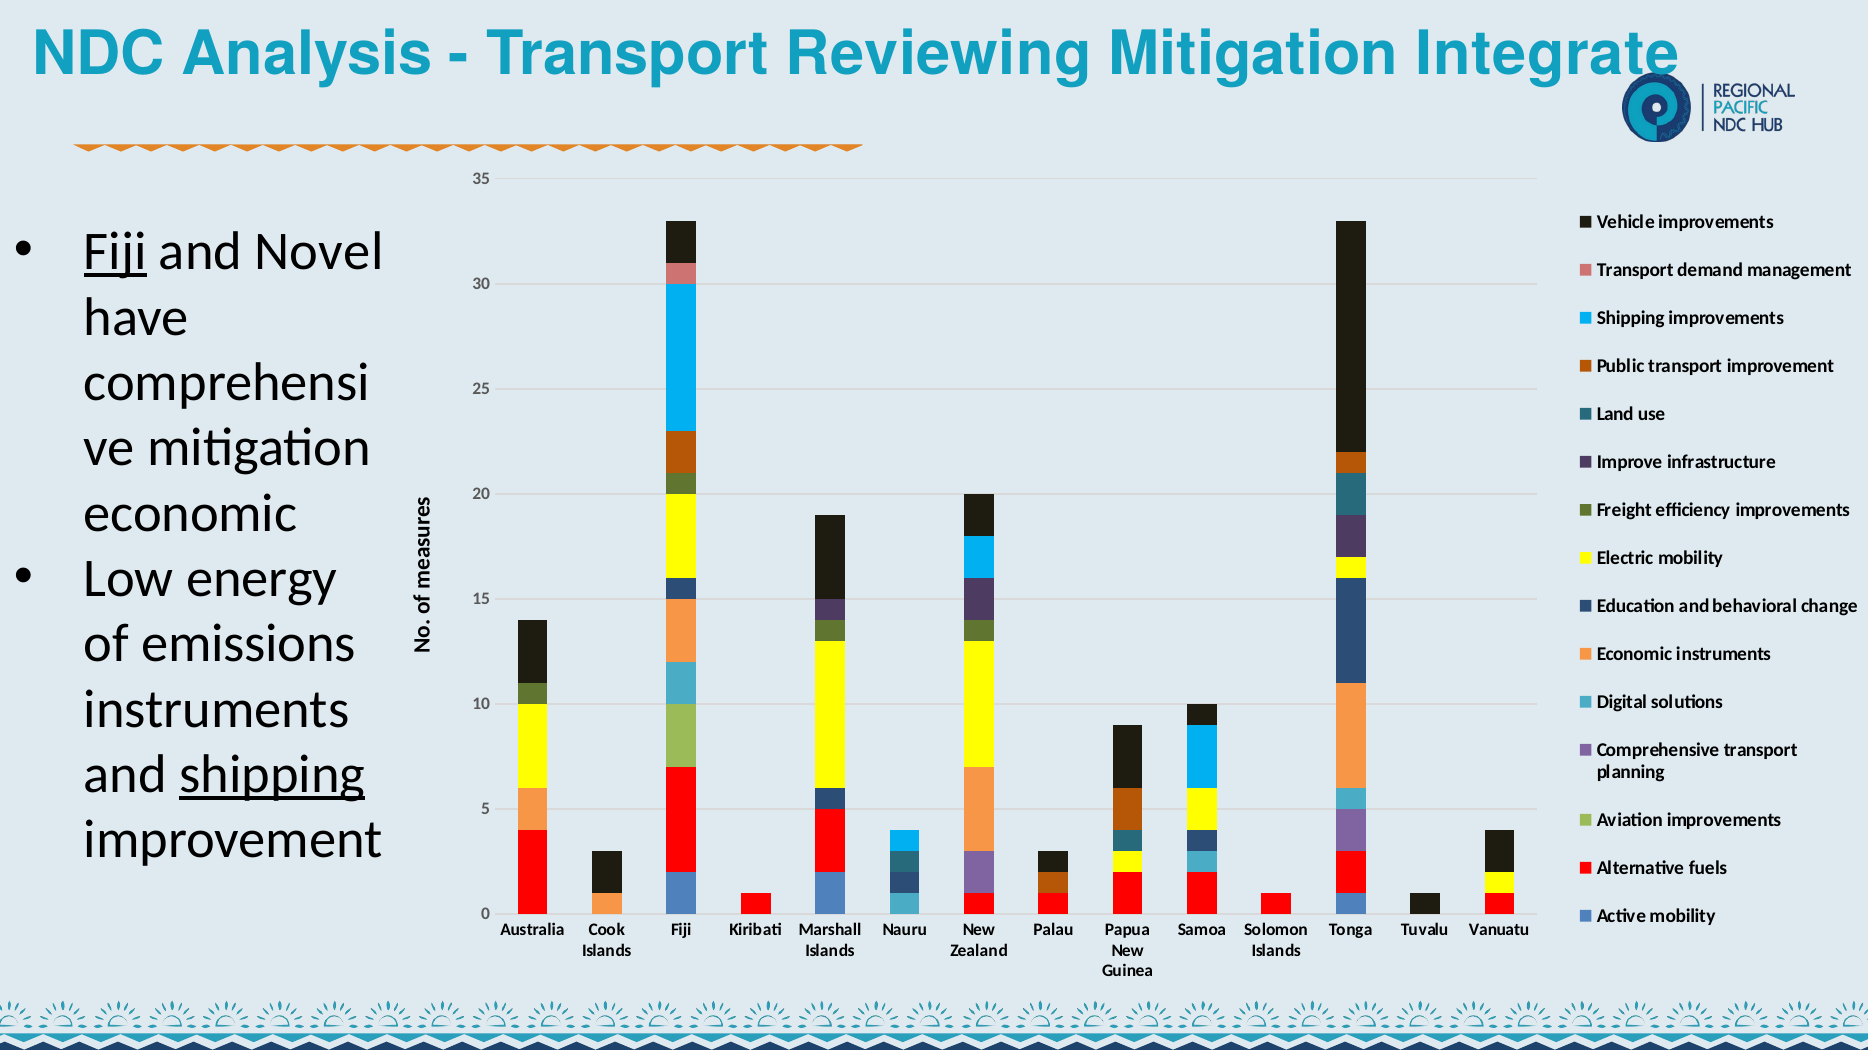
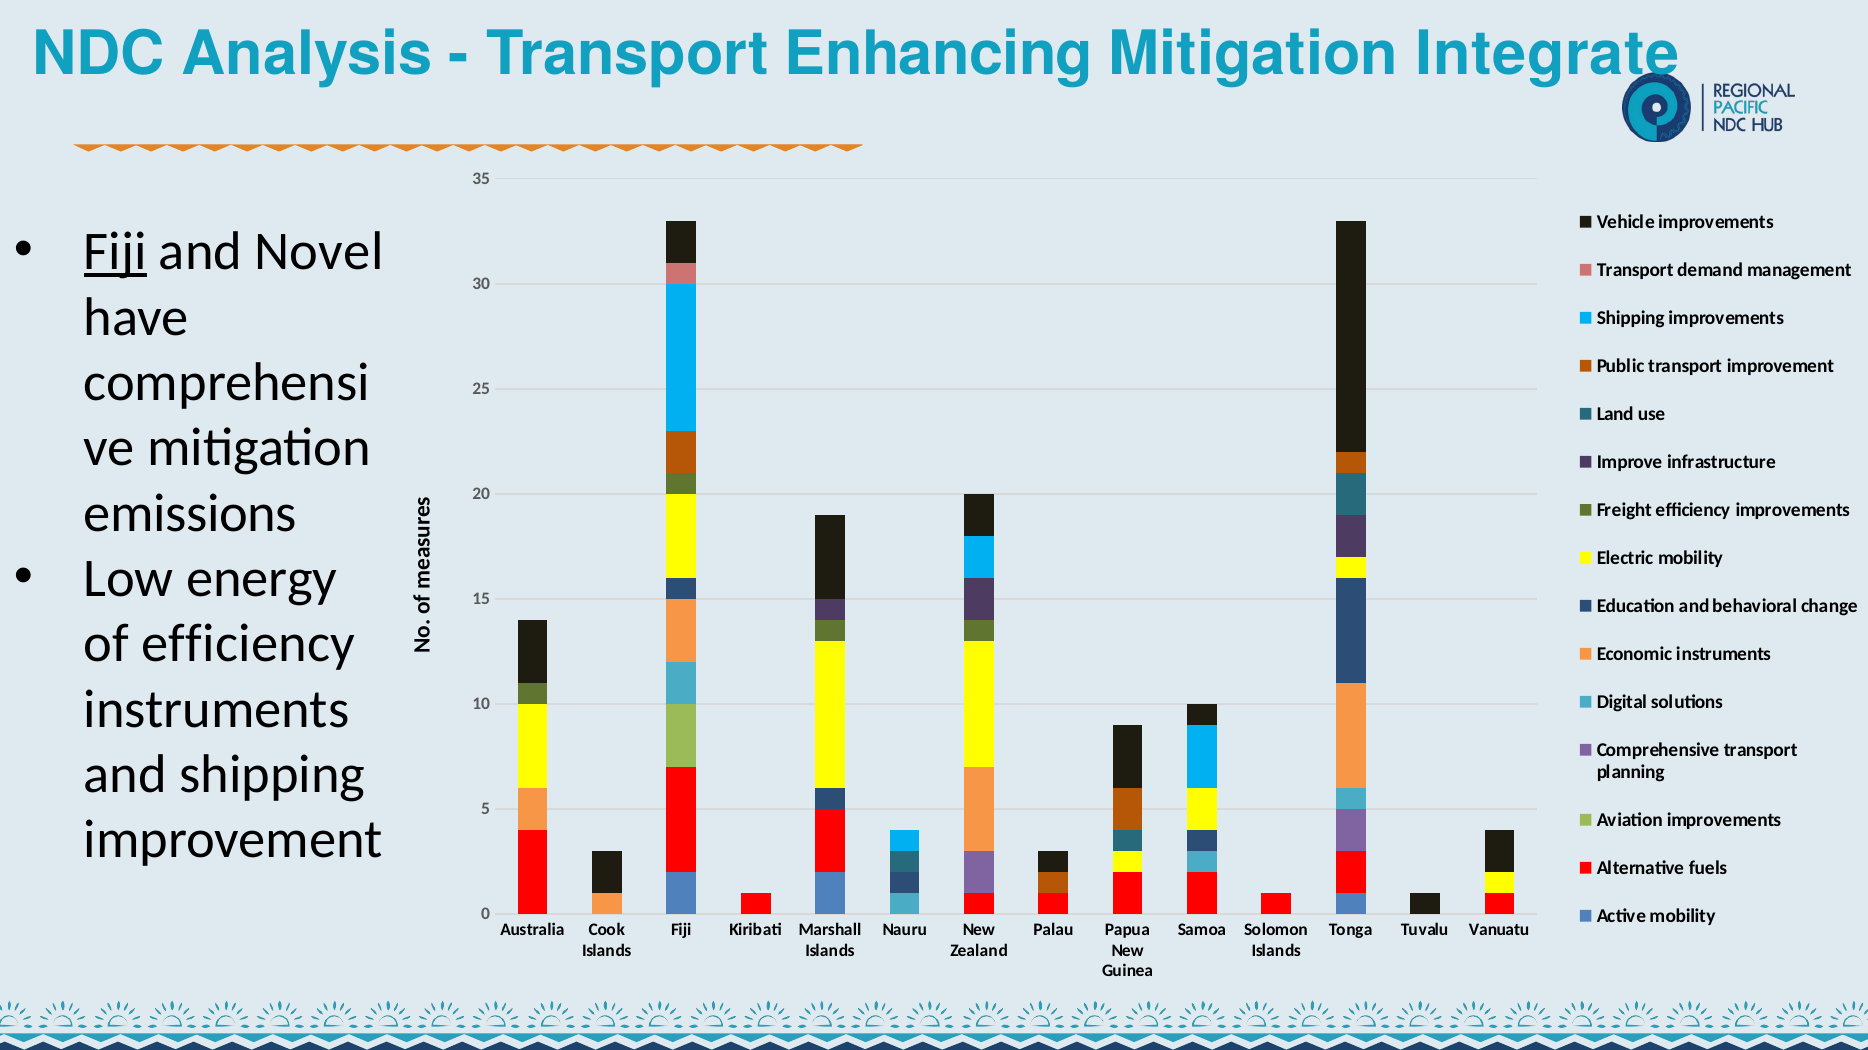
Reviewing: Reviewing -> Enhancing (939, 55)
economic: economic -> emissions (191, 514)
of emissions: emissions -> efficiency (248, 644)
shipping underline: present -> none (272, 775)
